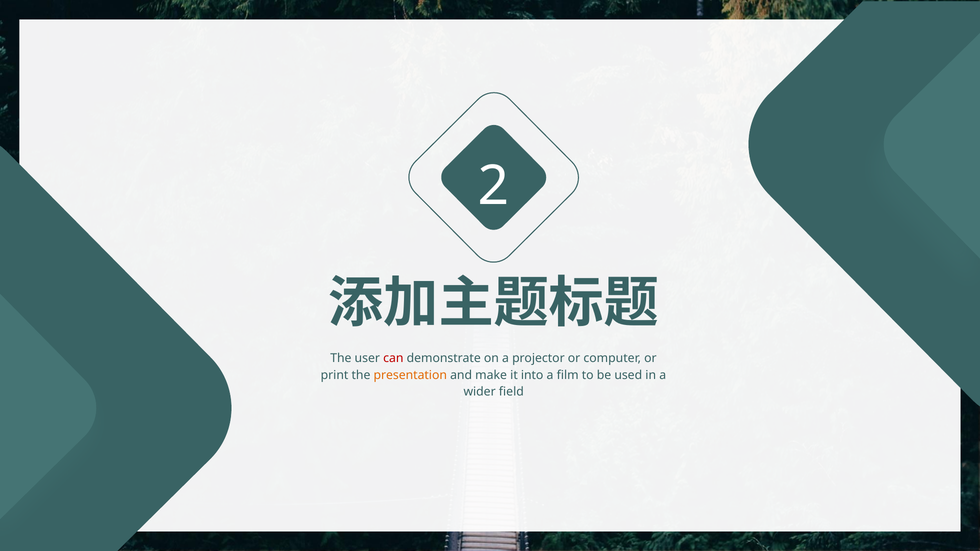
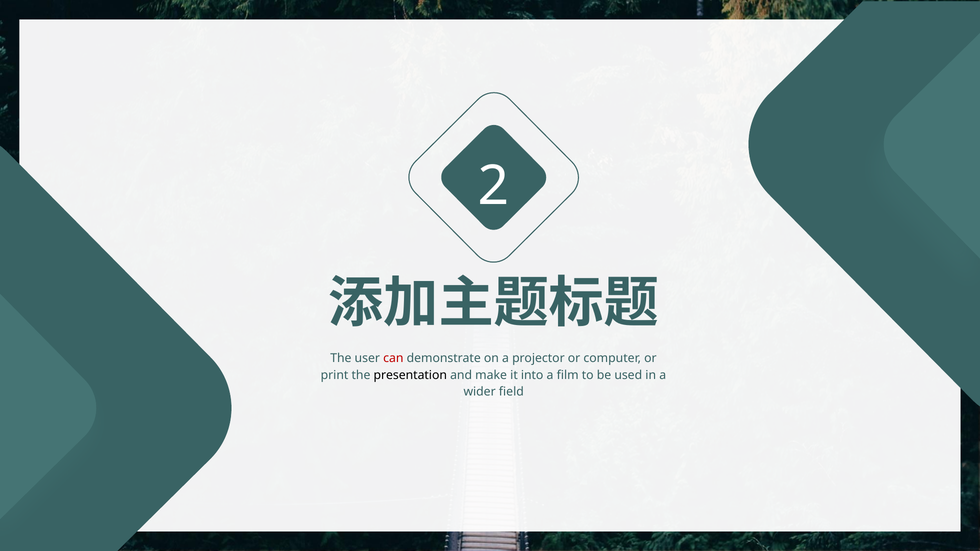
presentation colour: orange -> black (410, 375)
